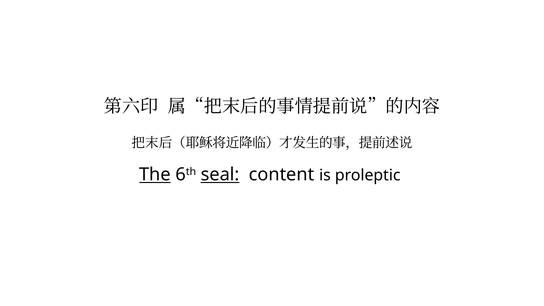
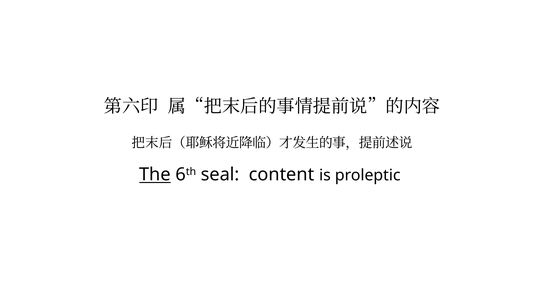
seal underline: present -> none (220, 175)
